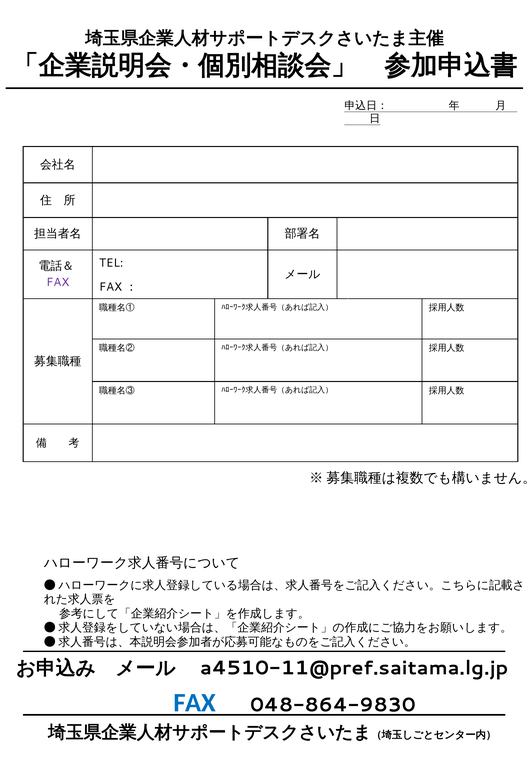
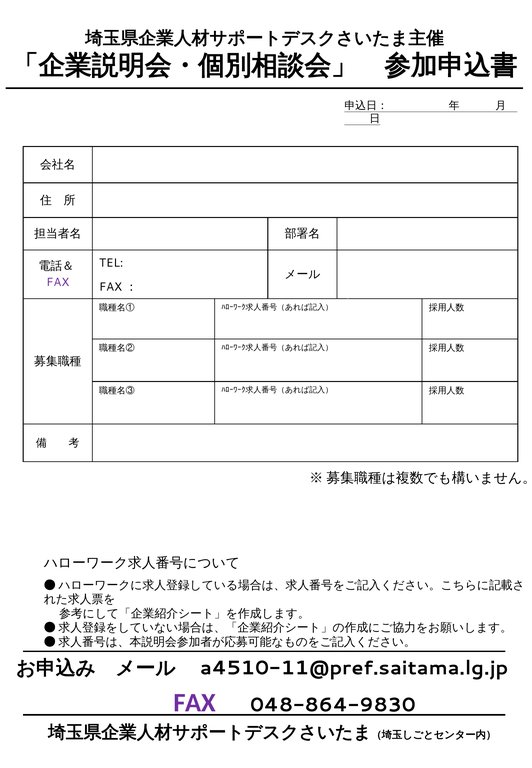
FAX colour: blue -> purple (195, 703)
